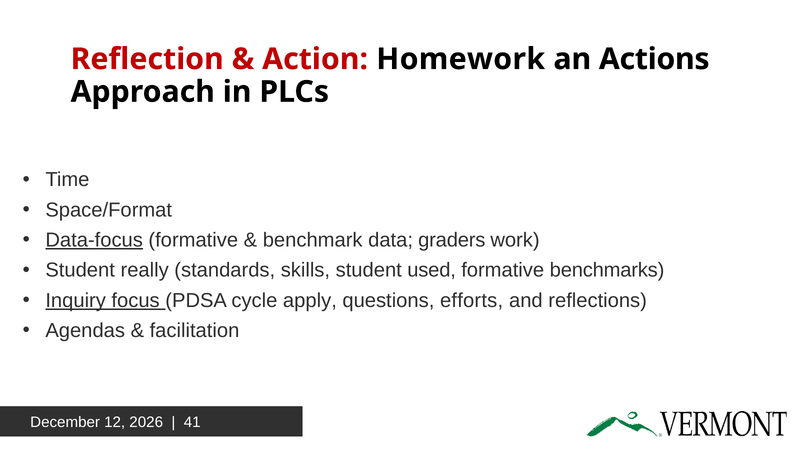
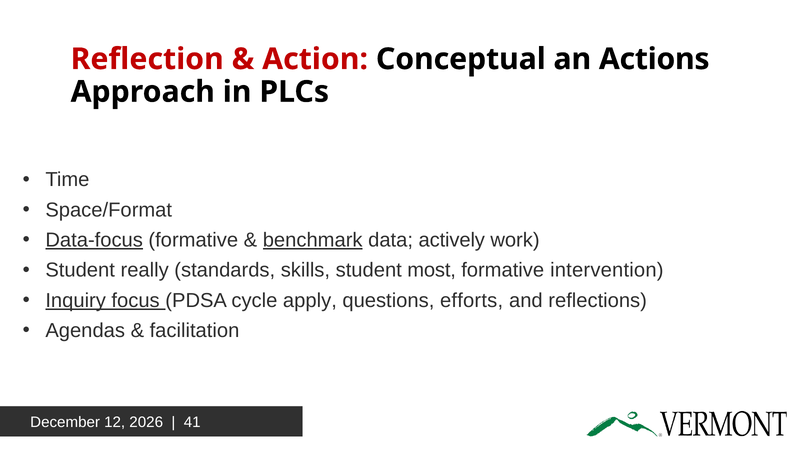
Homework: Homework -> Conceptual (461, 59)
benchmark underline: none -> present (313, 240)
graders: graders -> actively (452, 240)
used: used -> most (432, 270)
benchmarks: benchmarks -> intervention (607, 270)
